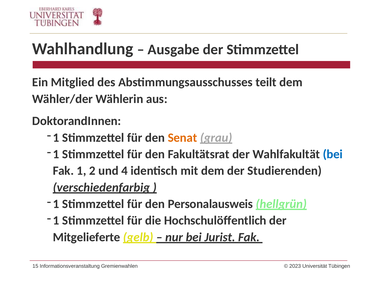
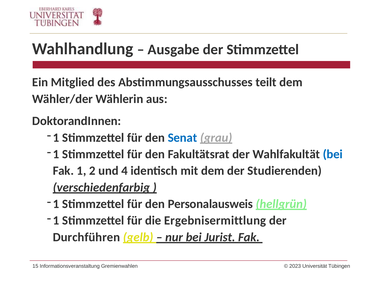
Senat colour: orange -> blue (183, 137)
Hochschulöffentlich: Hochschulöffentlich -> Ergebnisermittlung (215, 220)
Mitgelieferte: Mitgelieferte -> Durchführen (86, 237)
